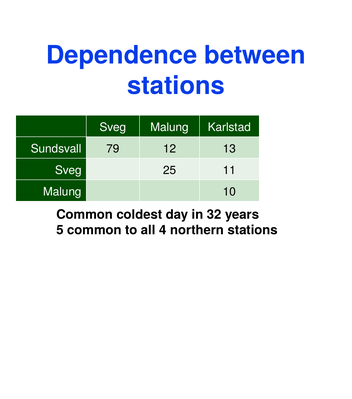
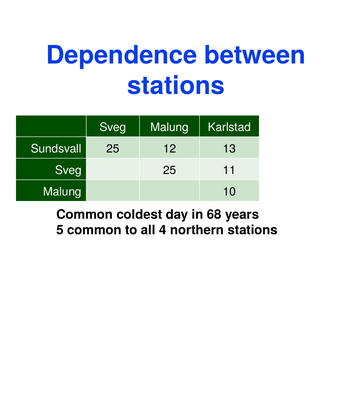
Sundsvall 79: 79 -> 25 (113, 149)
32: 32 -> 68 (214, 214)
